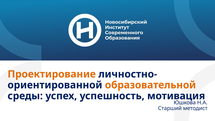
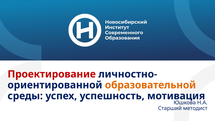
Проектирование colour: orange -> red (52, 74)
